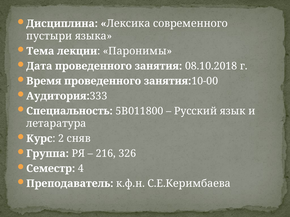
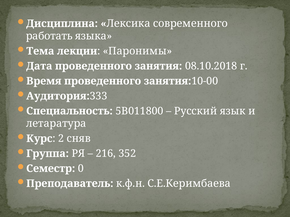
пустыри: пустыри -> работать (49, 36)
326: 326 -> 352 (127, 154)
4: 4 -> 0 (81, 169)
